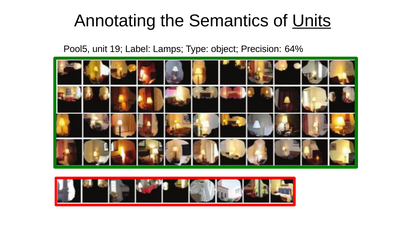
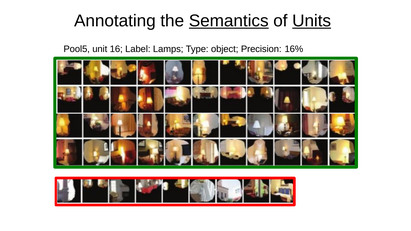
Semantics underline: none -> present (229, 21)
19: 19 -> 16 (116, 49)
64%: 64% -> 16% (294, 49)
